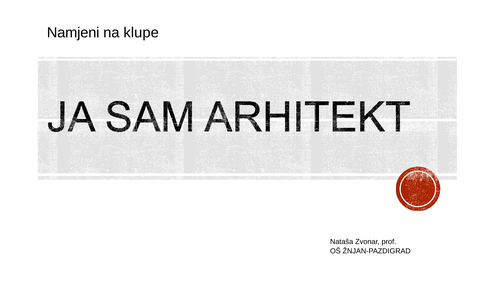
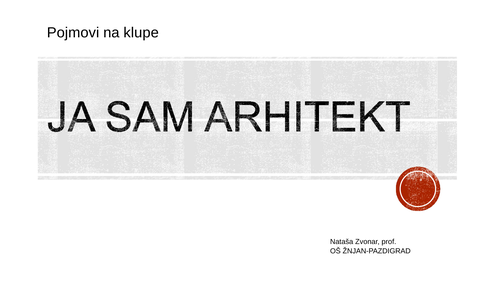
Namjeni: Namjeni -> Pojmovi (73, 33)
